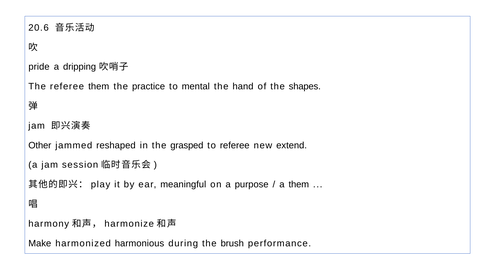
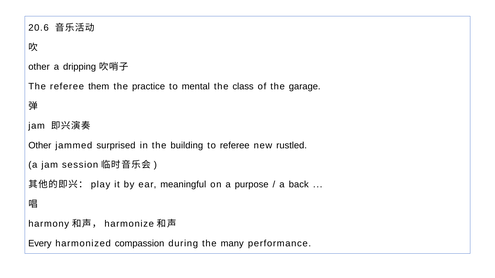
pride: pride -> other (39, 67)
hand: hand -> class (243, 87)
shapes: shapes -> garage (305, 87)
reshaped: reshaped -> surprised (116, 146)
grasped: grasped -> building (187, 146)
extend: extend -> rustled (292, 146)
a them: them -> back (299, 185)
Make: Make -> Every (40, 244)
harmonious: harmonious -> compassion (140, 244)
brush: brush -> many (232, 244)
